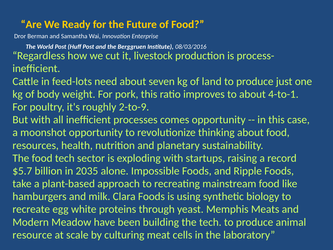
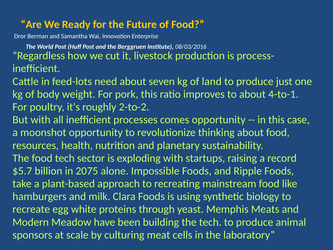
2-to-9: 2-to-9 -> 2-to-2 (134, 107)
2035: 2035 -> 2075 (87, 171)
resource: resource -> sponsors (32, 235)
